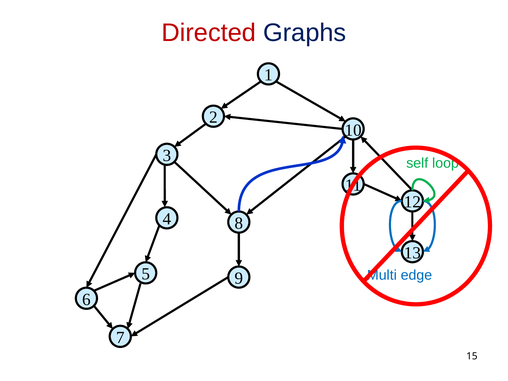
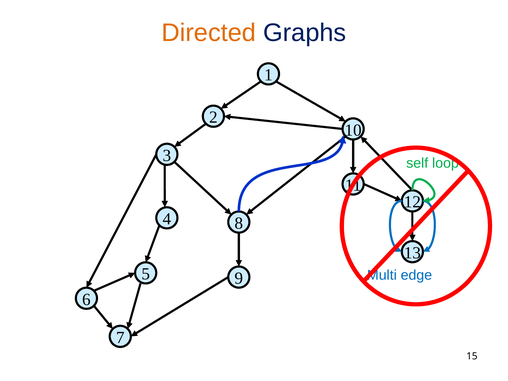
Directed colour: red -> orange (209, 33)
